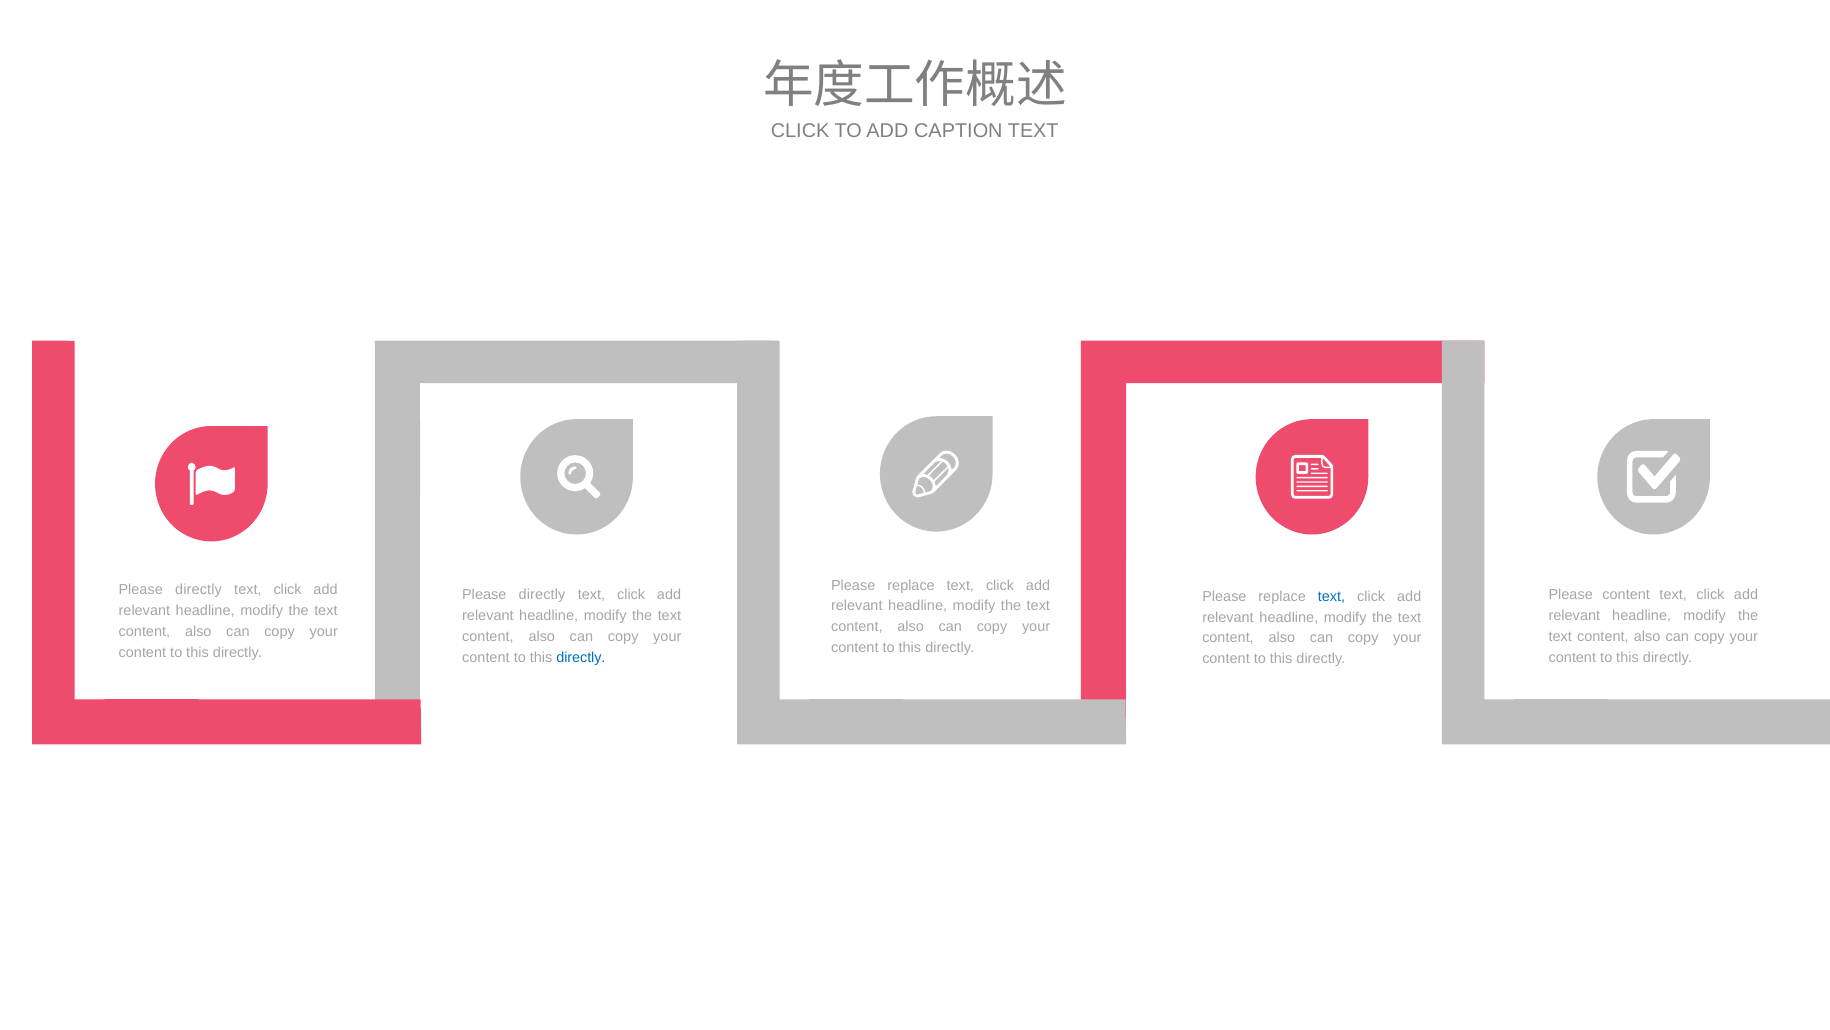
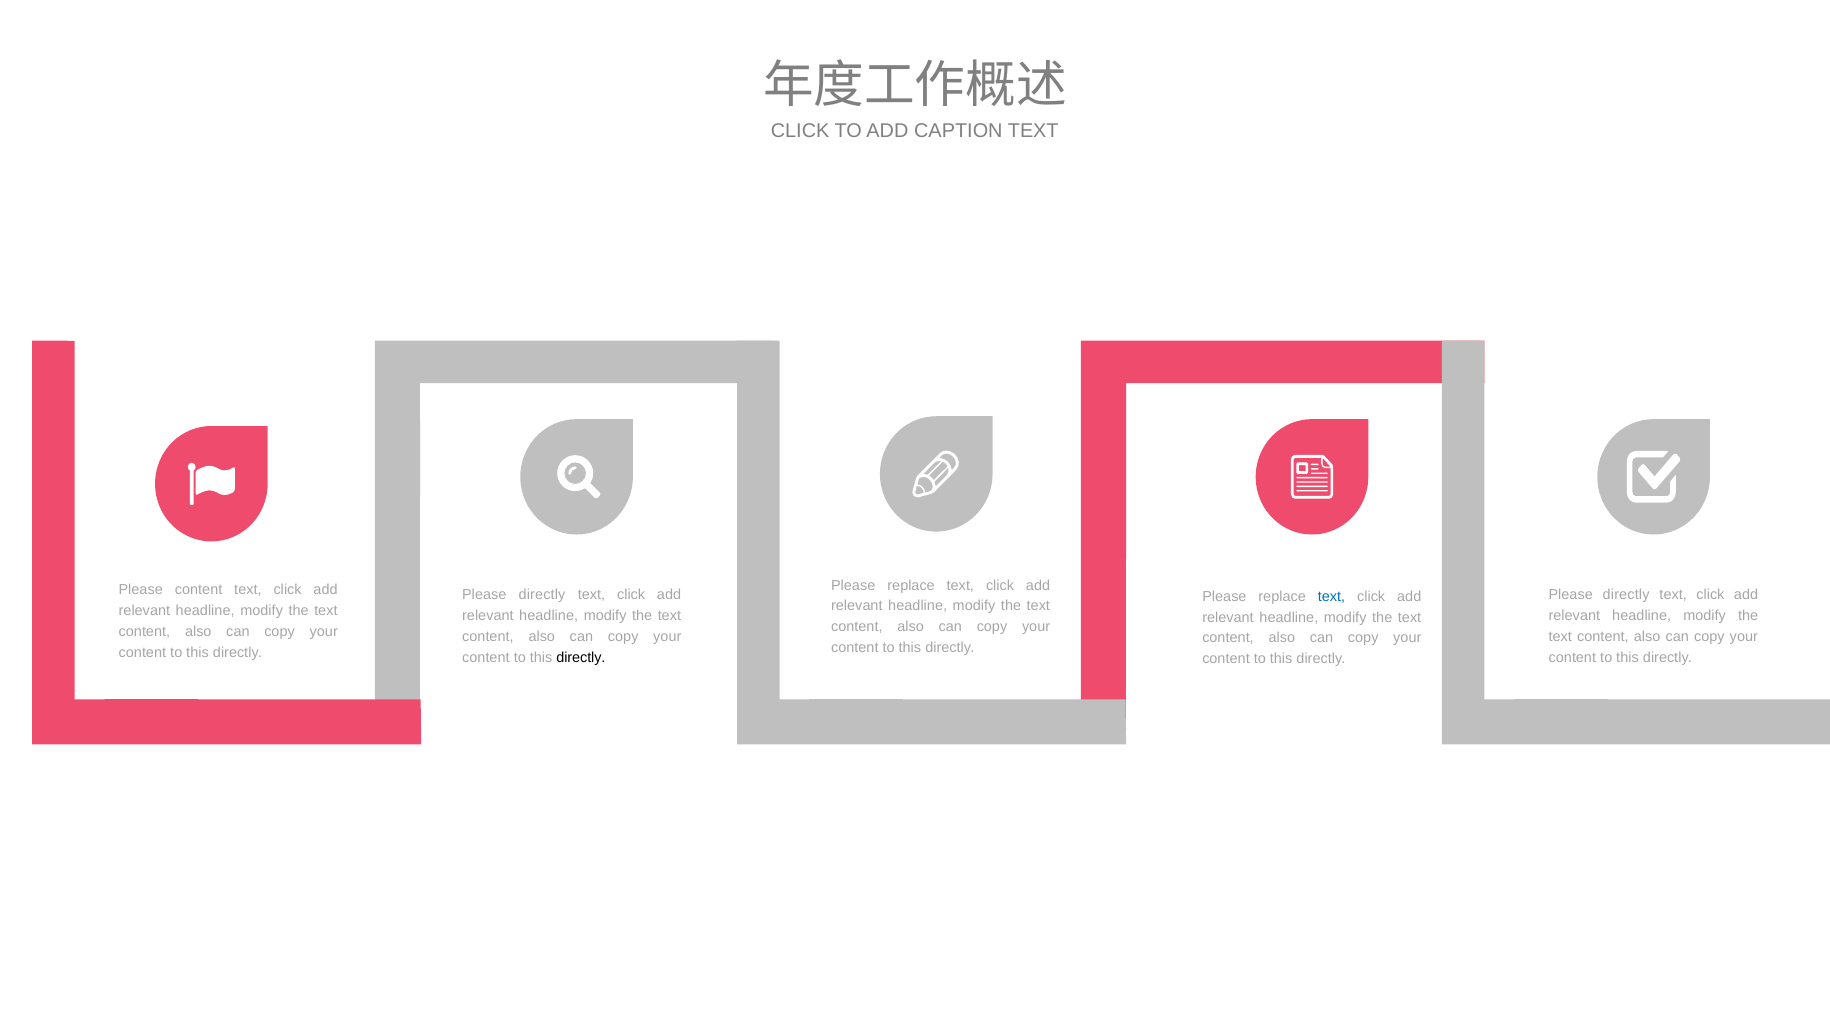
directly: directly -> content (199, 590)
content: content -> directly (1626, 595)
directly colour: blue -> black (581, 657)
